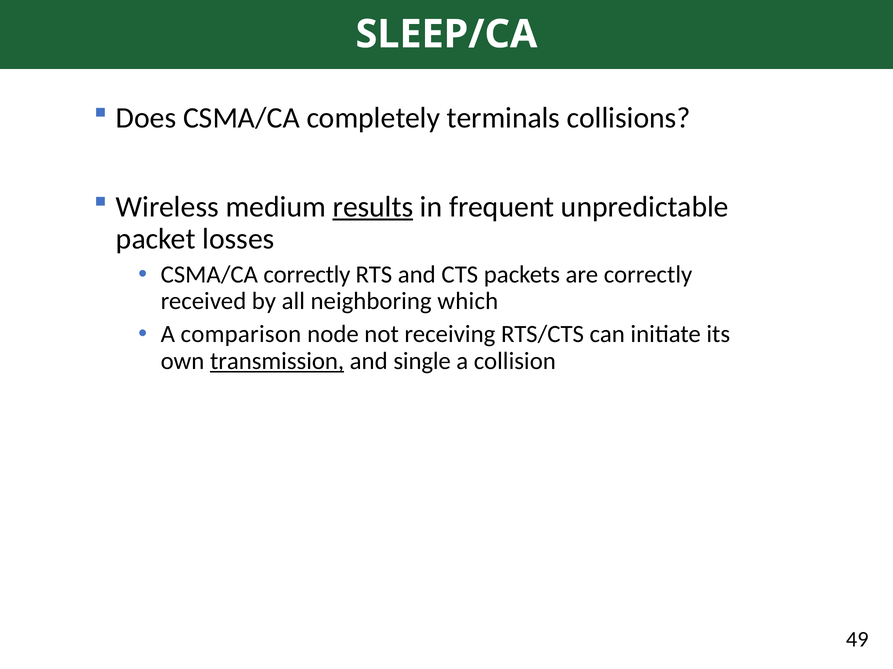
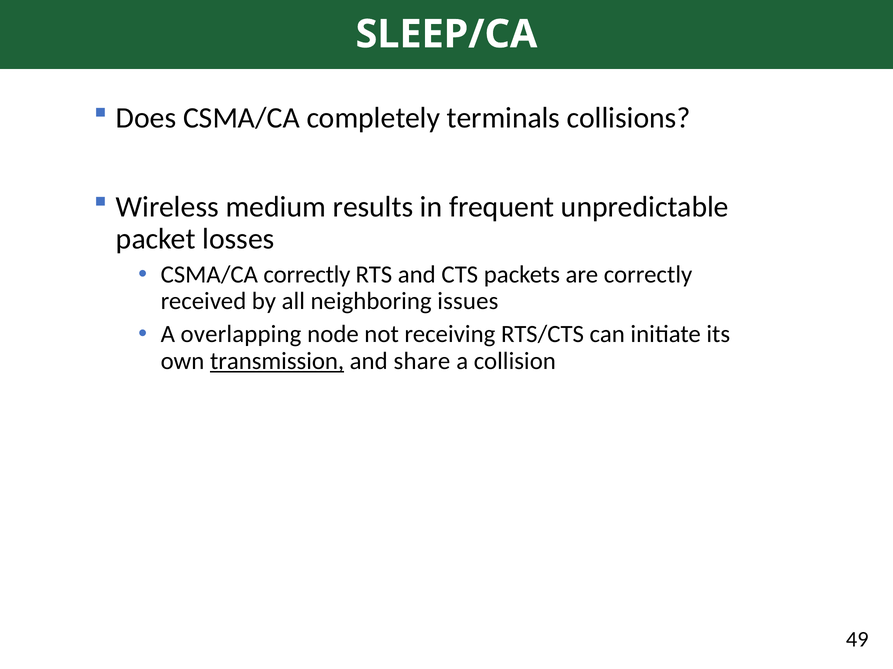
results underline: present -> none (373, 207)
which: which -> issues (468, 302)
comparison: comparison -> overlapping (241, 335)
single: single -> share (422, 361)
